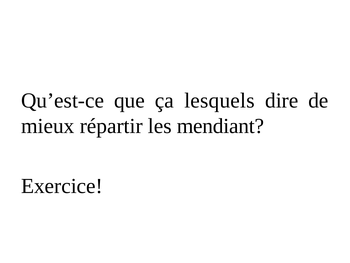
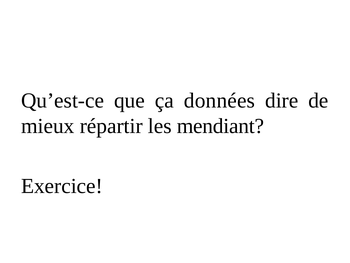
lesquels: lesquels -> données (219, 100)
